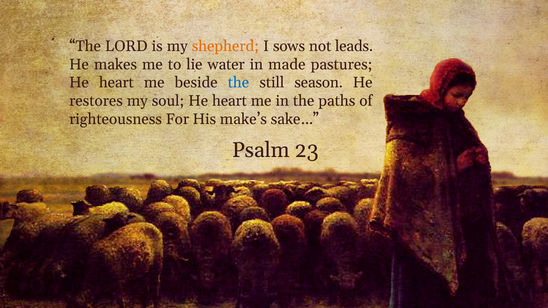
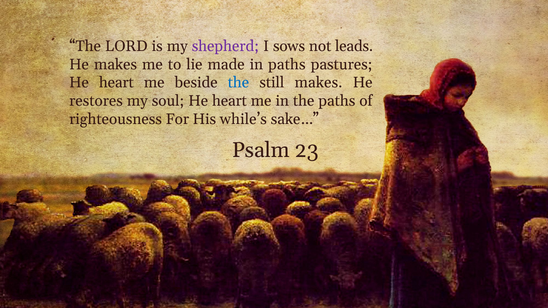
shepherd colour: orange -> purple (225, 46)
water: water -> made (226, 64)
in made: made -> paths (287, 64)
still season: season -> makes (318, 83)
make’s: make’s -> while’s (243, 119)
